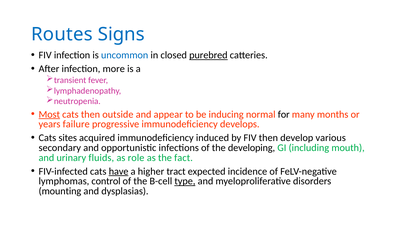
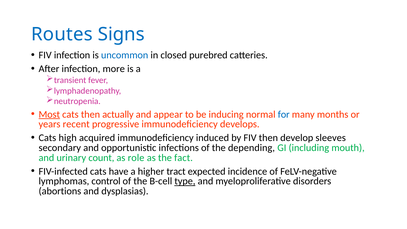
purebred underline: present -> none (208, 55)
outside: outside -> actually (118, 114)
for colour: black -> blue (284, 114)
failure: failure -> recent (76, 124)
sites: sites -> high (68, 138)
various: various -> sleeves (331, 138)
developing: developing -> depending (251, 148)
fluids: fluids -> count (101, 158)
have underline: present -> none (119, 171)
mounting: mounting -> abortions (60, 191)
